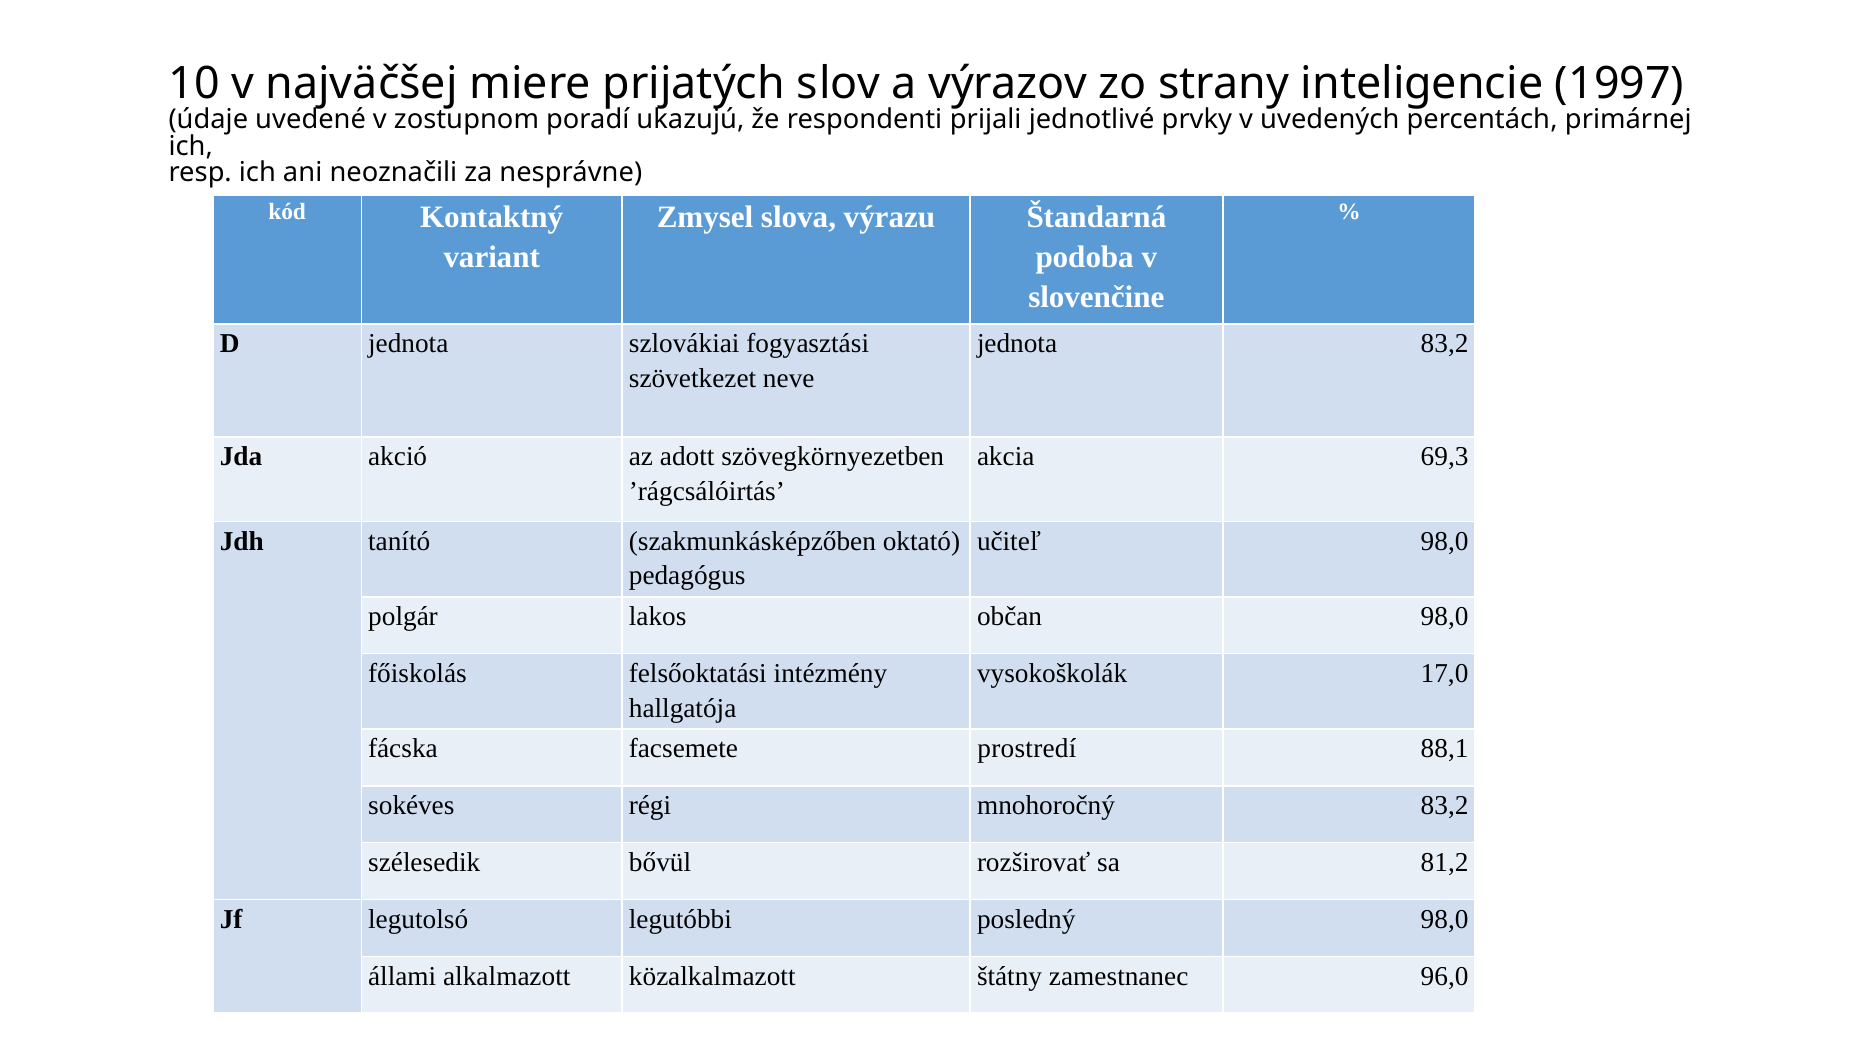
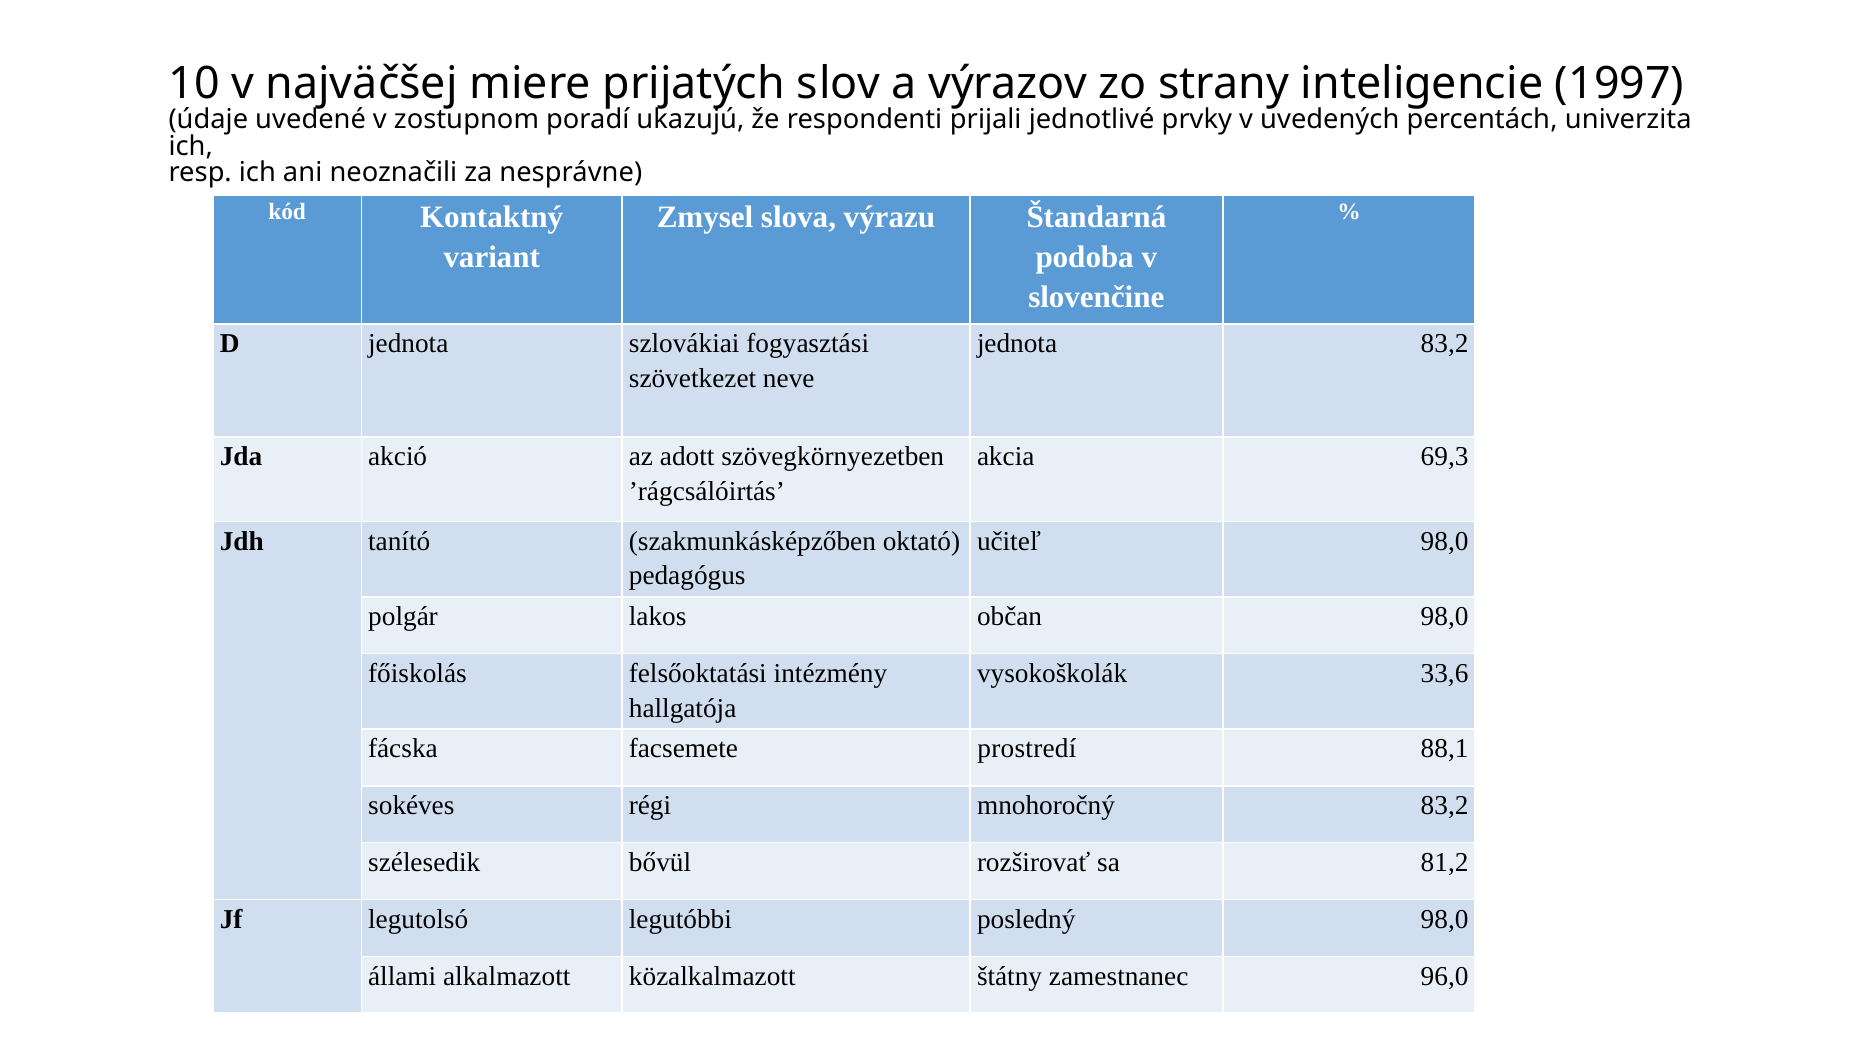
primárnej: primárnej -> univerzita (1628, 120)
17,0: 17,0 -> 33,6 (1445, 673)
